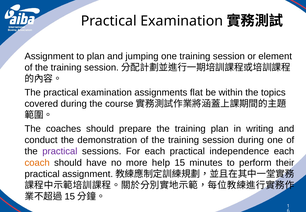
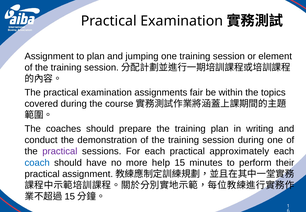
flat: flat -> fair (196, 92)
independence: independence -> approximately (239, 151)
coach colour: orange -> blue (37, 163)
